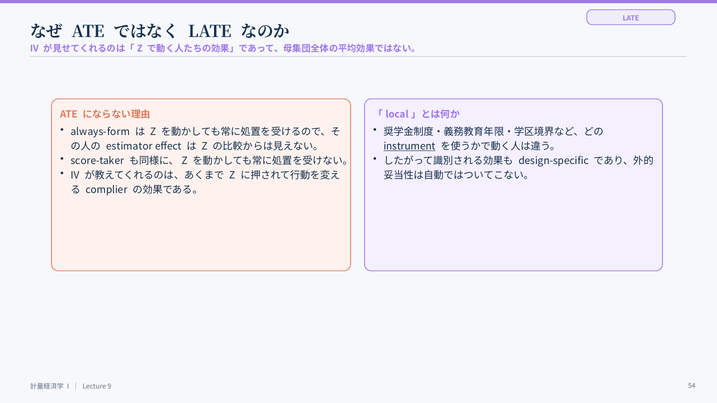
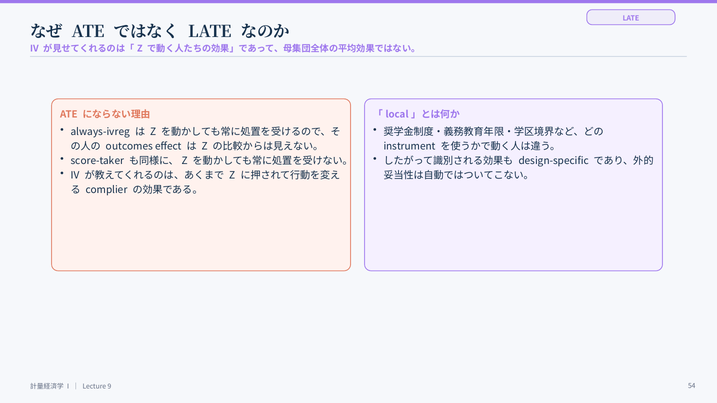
always-form: always-form -> always-ivreg (100, 132)
estimator: estimator -> outcomes (129, 147)
instrument underline: present -> none (410, 147)
